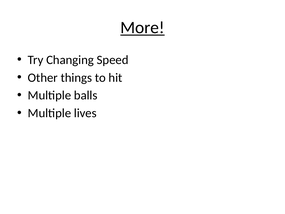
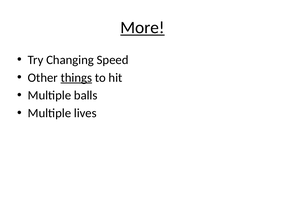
things underline: none -> present (76, 78)
